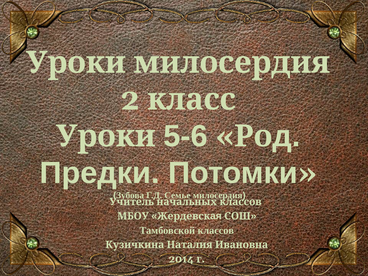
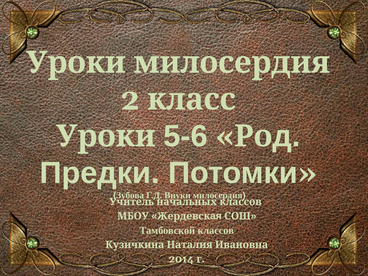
Семье: Семье -> Внуки (178, 195)
